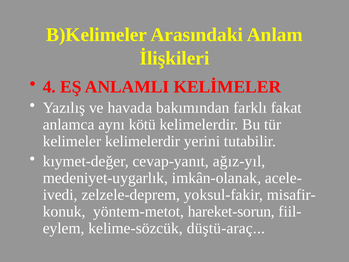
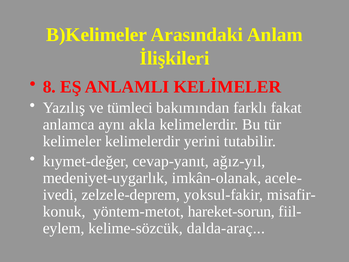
4: 4 -> 8 (49, 87)
havada: havada -> tümleci (130, 108)
kötü: kötü -> akla (142, 124)
düştü-araç: düştü-araç -> dalda-araç (226, 228)
